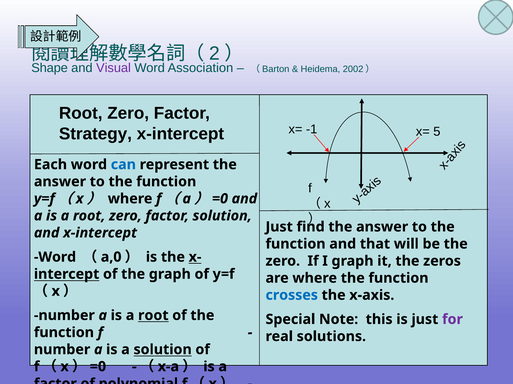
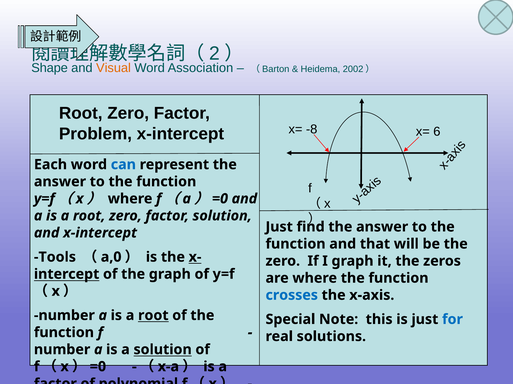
Visual colour: purple -> orange (114, 68)
-1: -1 -> -8 (312, 130)
5: 5 -> 6 (437, 132)
Strategy: Strategy -> Problem (95, 134)
Word: Word -> Tools (55, 257)
for colour: purple -> blue (452, 320)
